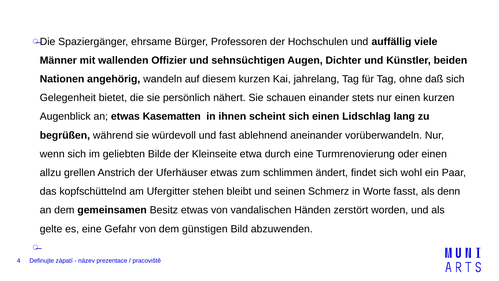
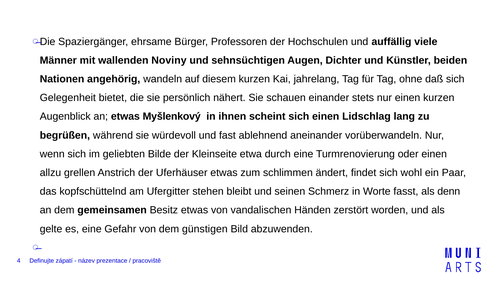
Offizier: Offizier -> Noviny (169, 60)
Kasematten: Kasematten -> Myšlenkový (172, 116)
